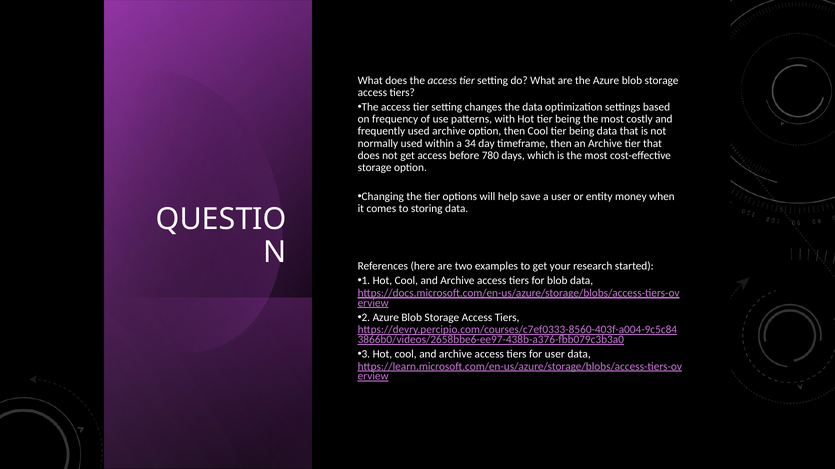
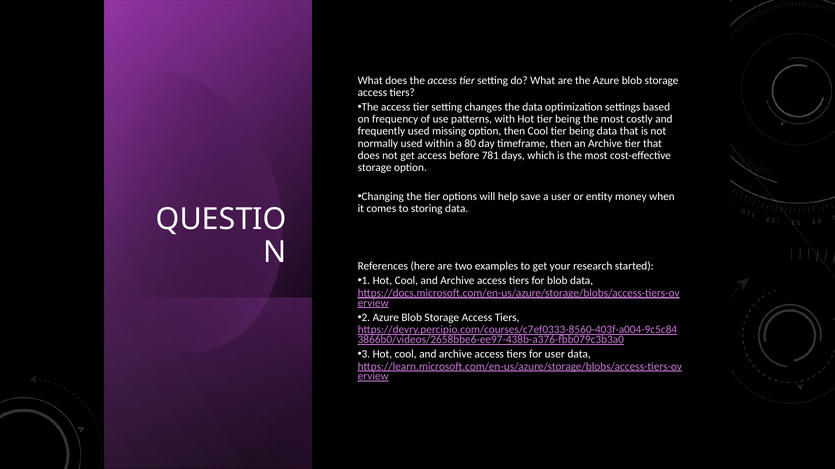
used archive: archive -> missing (449, 131)
34: 34 -> 80 (470, 144)
780: 780 -> 781 (490, 156)
